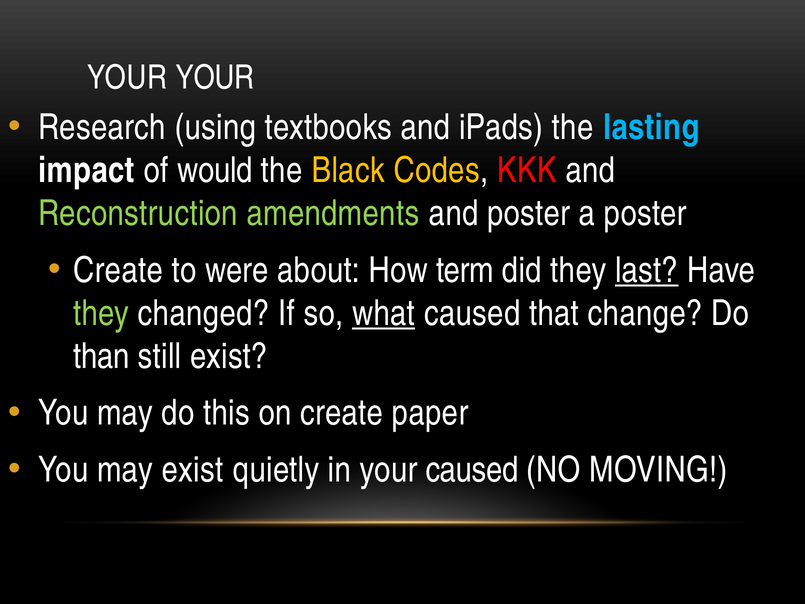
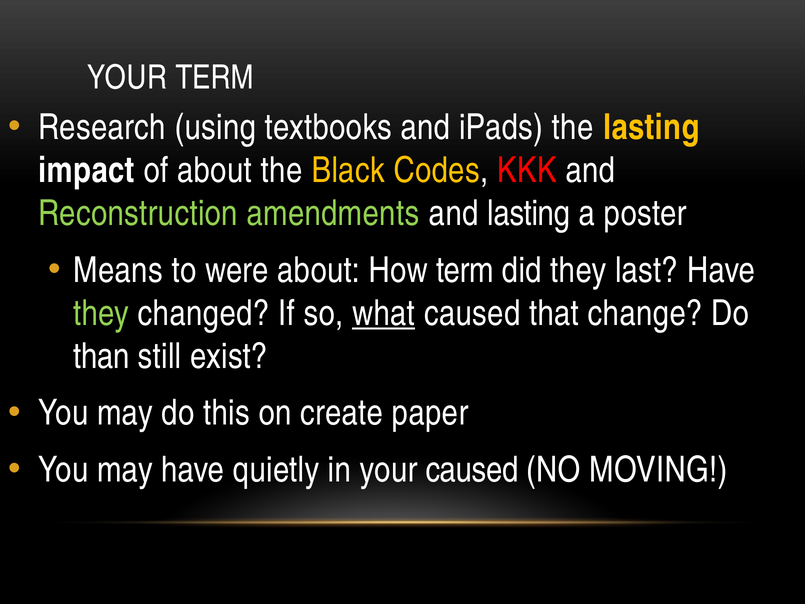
YOUR YOUR: YOUR -> TERM (215, 77)
lasting colour: light blue -> yellow (651, 127)
of would: would -> about (215, 170)
and poster: poster -> lasting (529, 213)
Create: Create -> Means (118, 270)
last underline: present -> none (647, 270)
may exist: exist -> have (193, 470)
